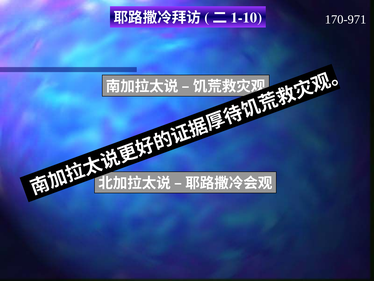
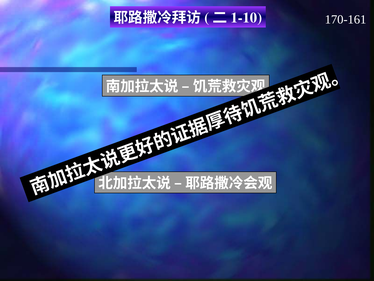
170-971: 170-971 -> 170-161 (346, 20)
